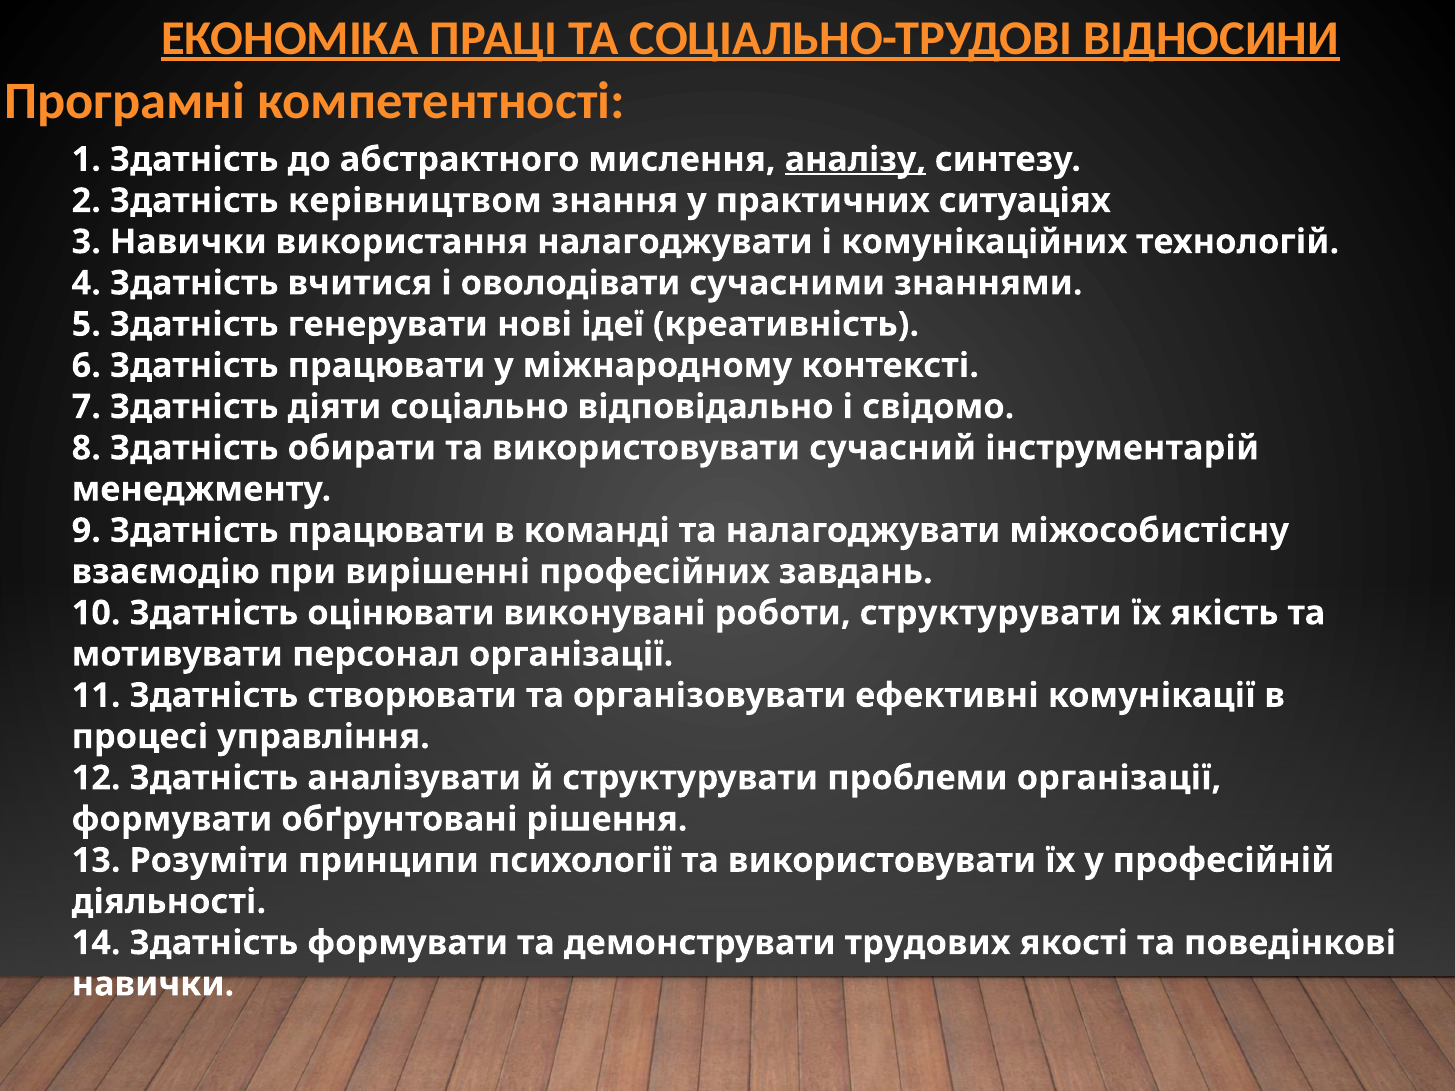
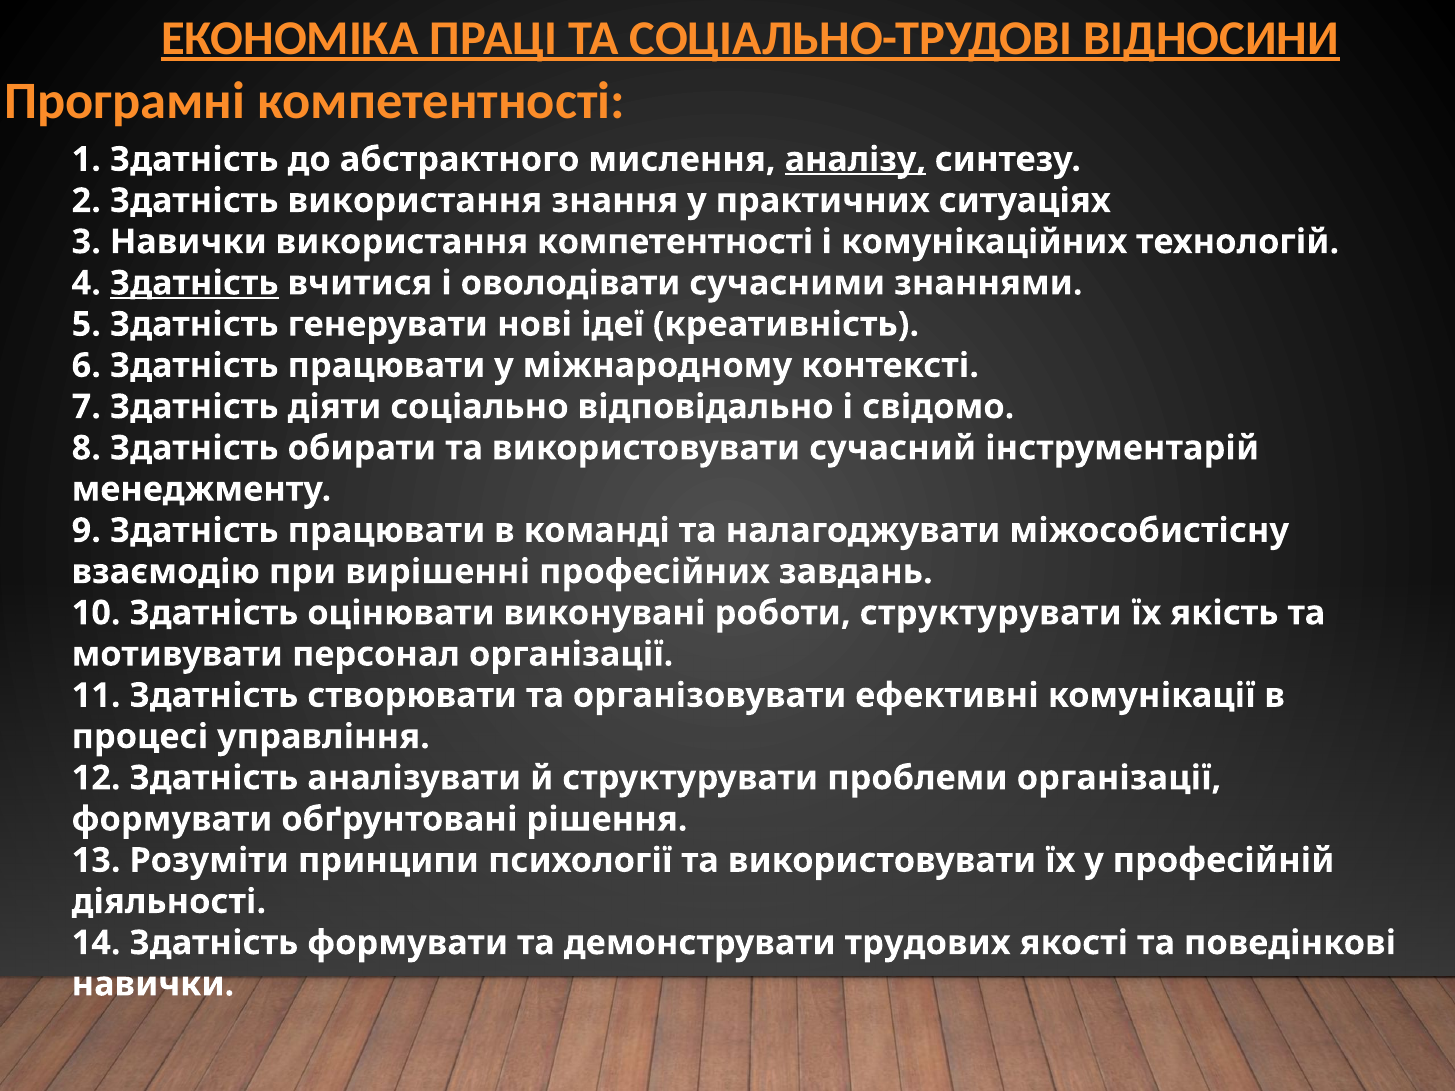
Здатність керівництвом: керівництвом -> використання (415, 201)
використання налагоджувати: налагоджувати -> компетентності (675, 242)
Здатність underline: none -> present (194, 283)
